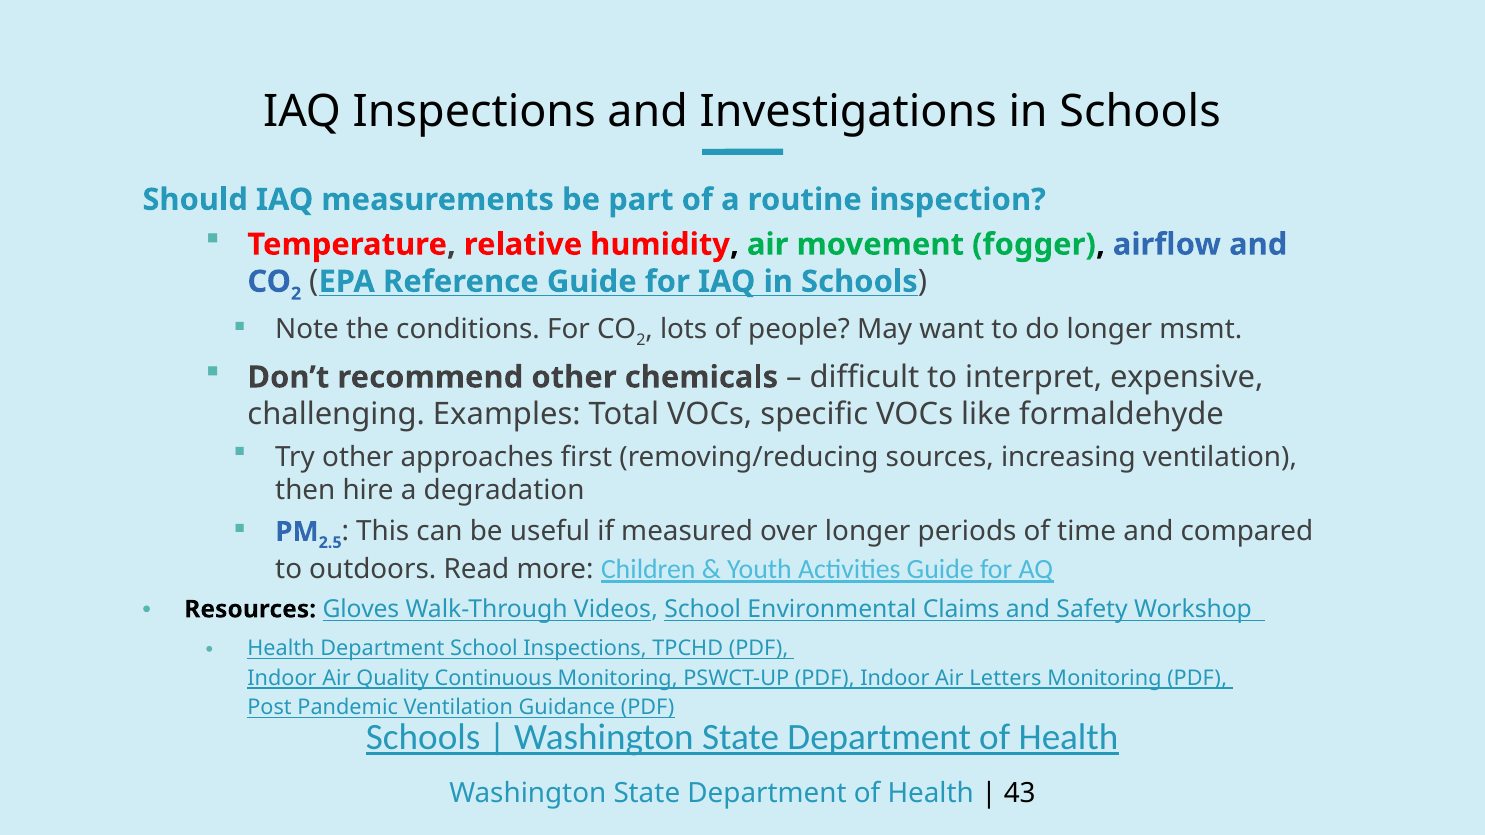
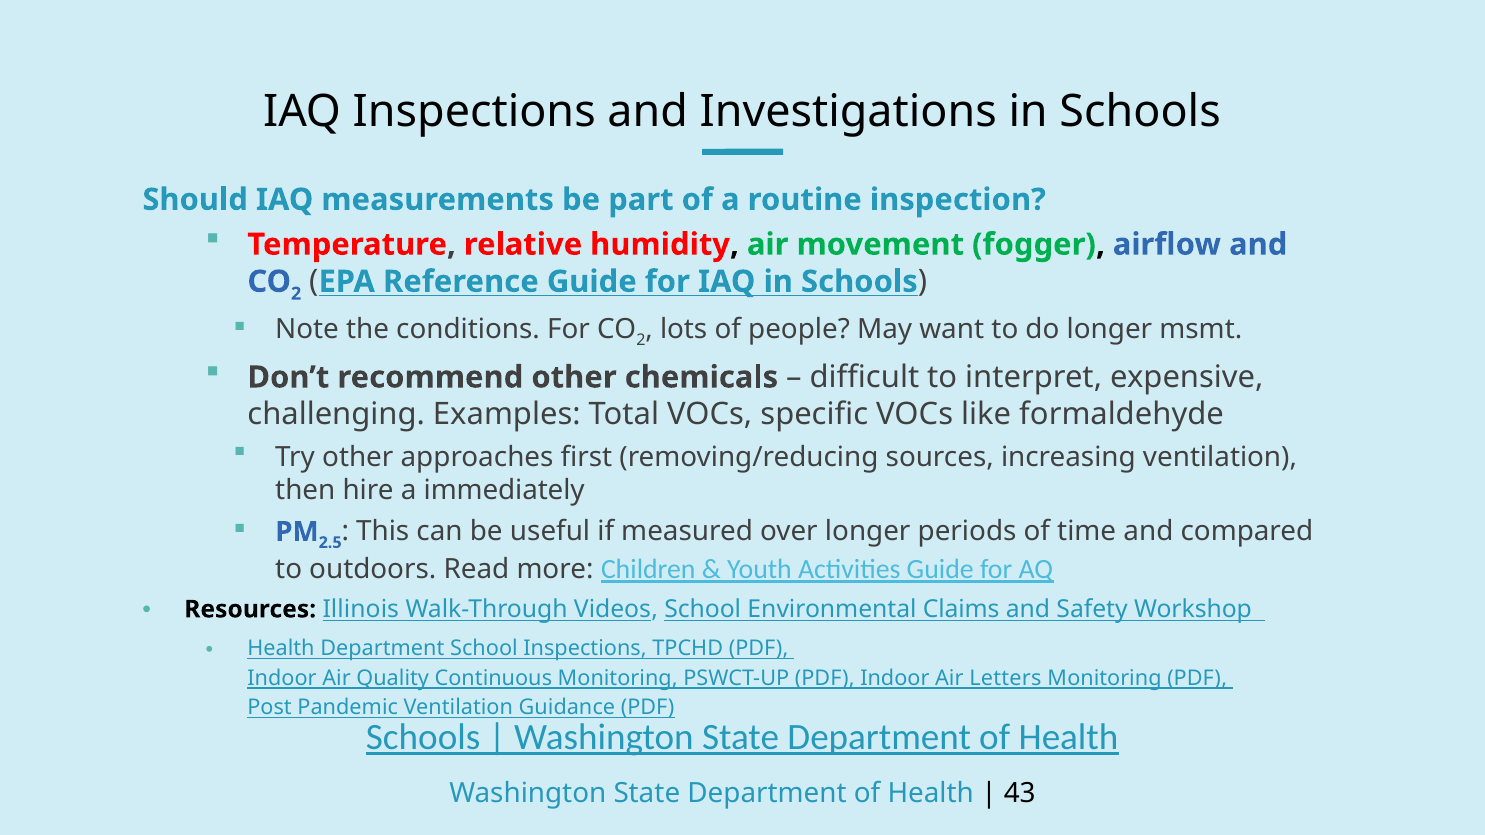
degradation: degradation -> immediately (504, 491)
Gloves: Gloves -> Illinois (361, 609)
